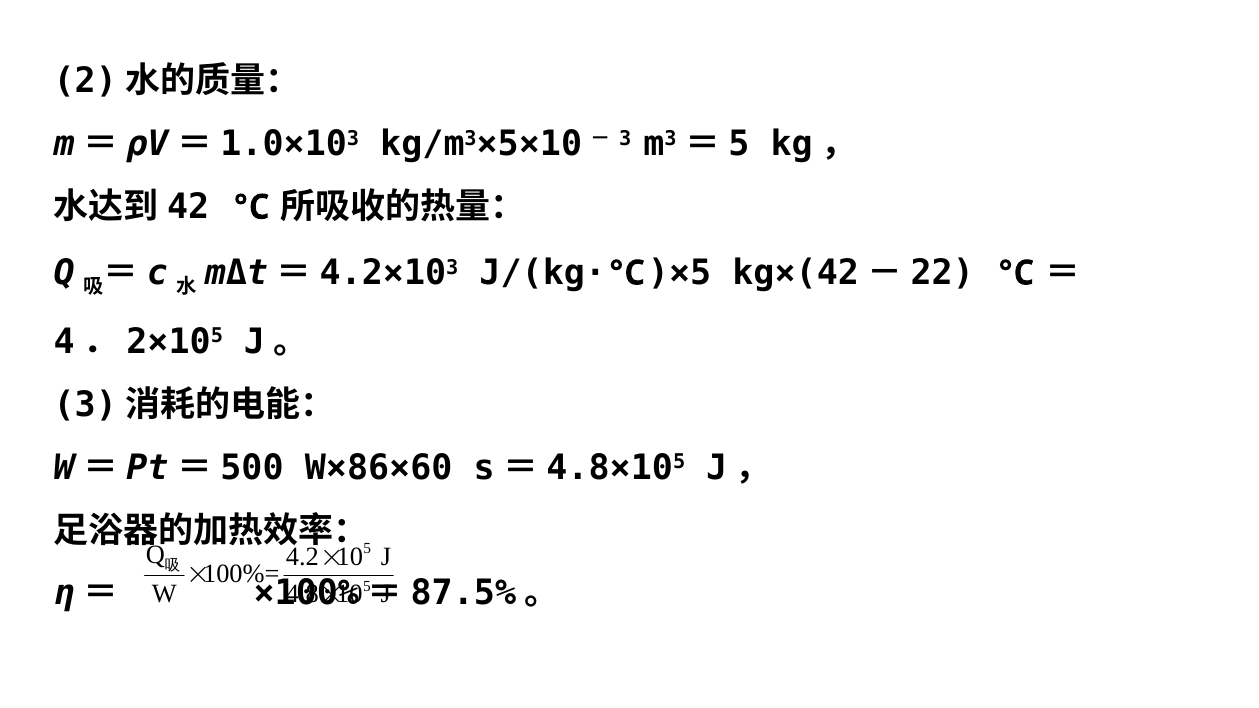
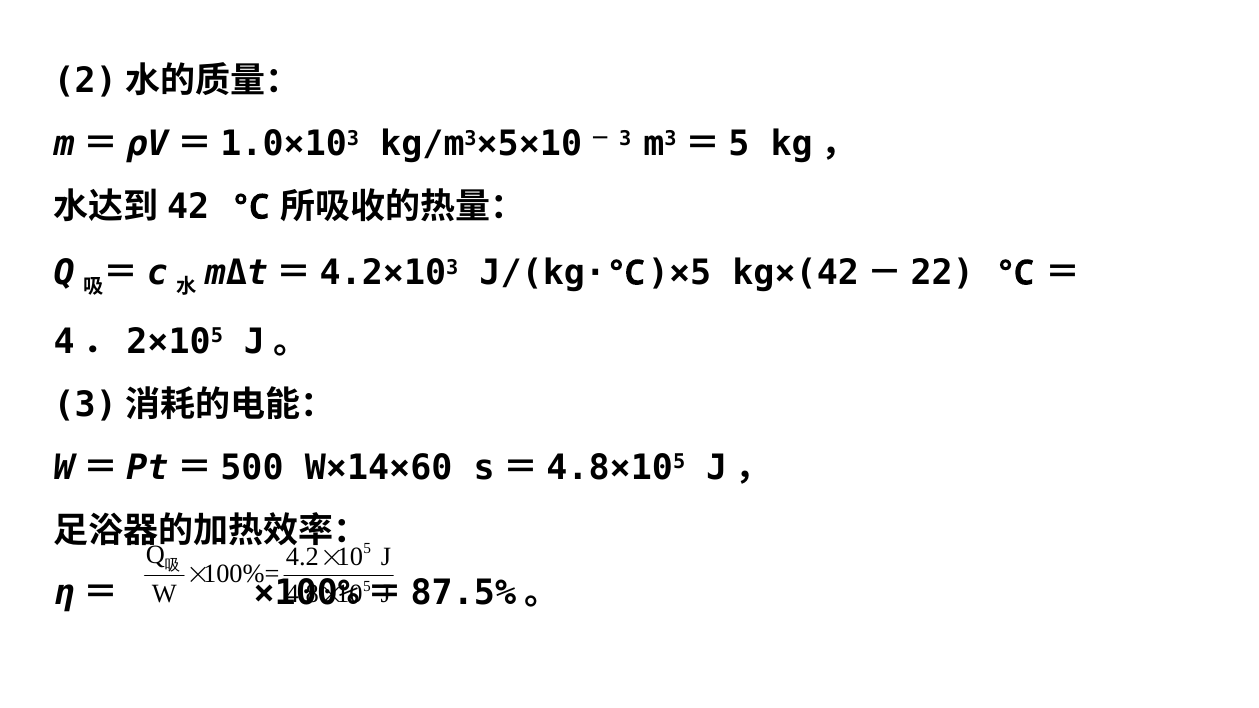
W×86×60: W×86×60 -> W×14×60 (379, 468)
